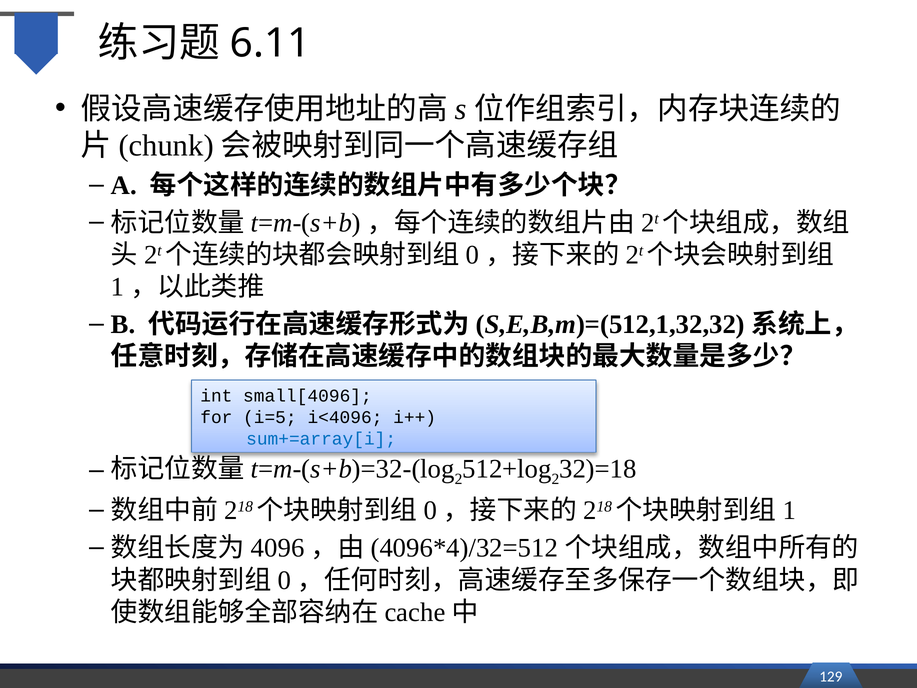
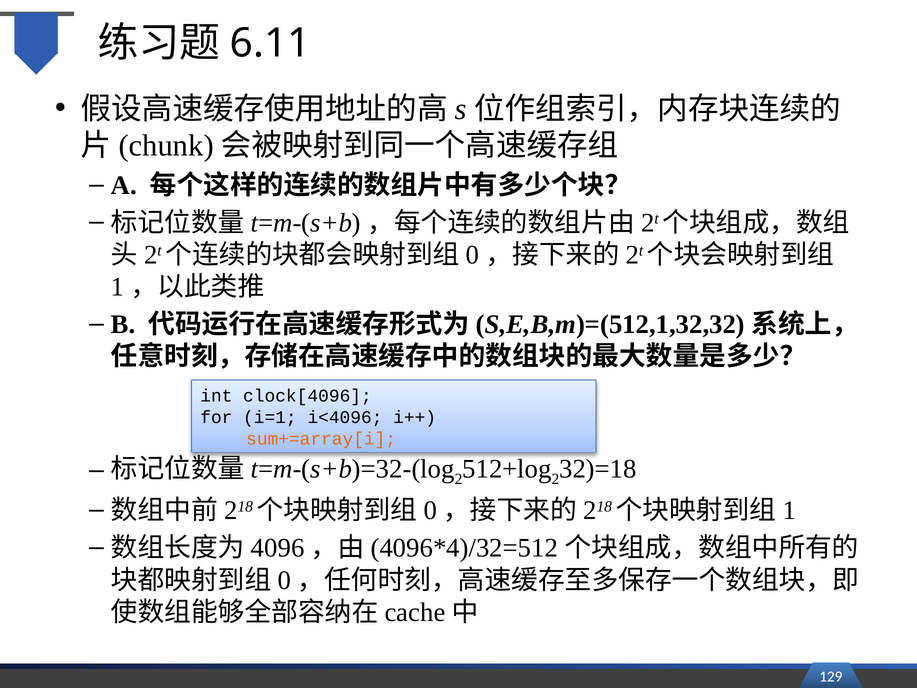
small[4096: small[4096 -> clock[4096 (307, 396)
i=5: i=5 -> i=1 (270, 417)
sum+=array[i colour: blue -> orange (321, 439)
